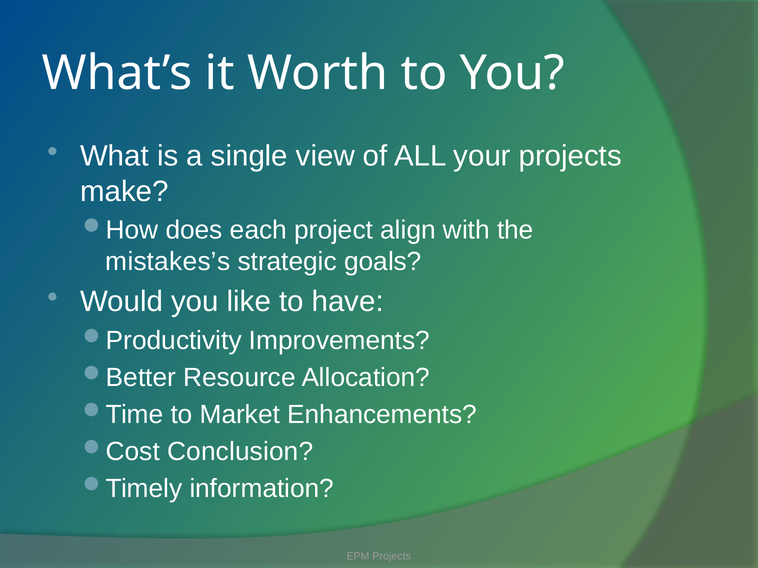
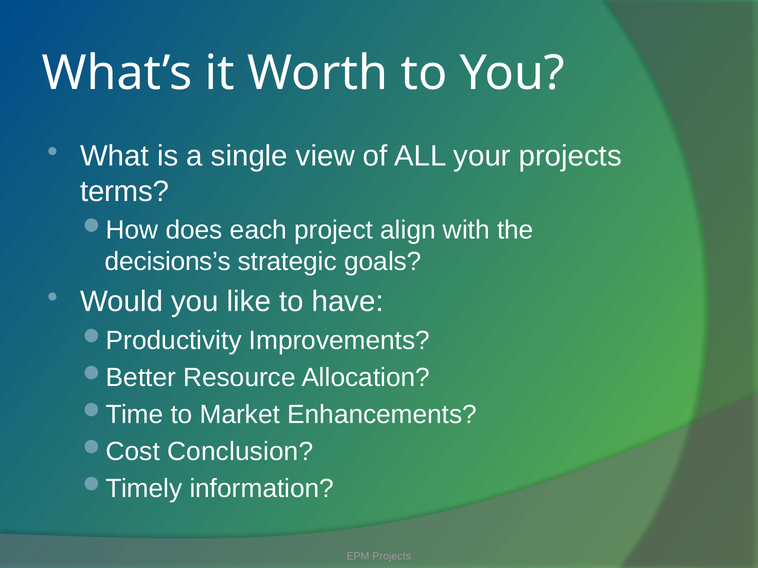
make: make -> terms (125, 192)
mistakes’s: mistakes’s -> decisions’s (168, 262)
